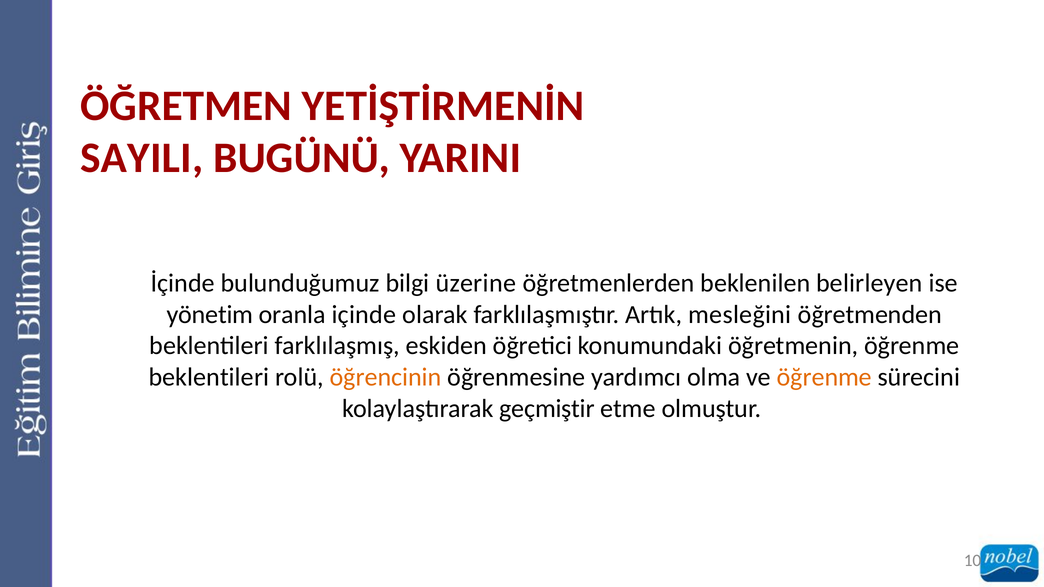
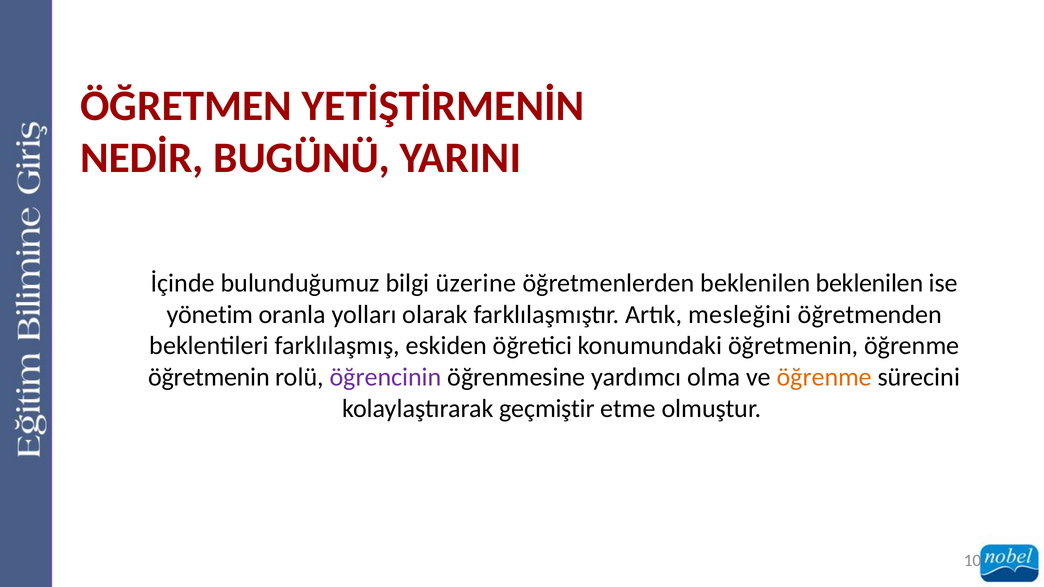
SAYILI: SAYILI -> NEDİR (142, 158)
beklenilen belirleyen: belirleyen -> beklenilen (870, 283)
içinde: içinde -> yolları (364, 315)
beklentileri: beklentileri -> öğretmenin (209, 377)
öğrencinin colour: orange -> purple (386, 377)
